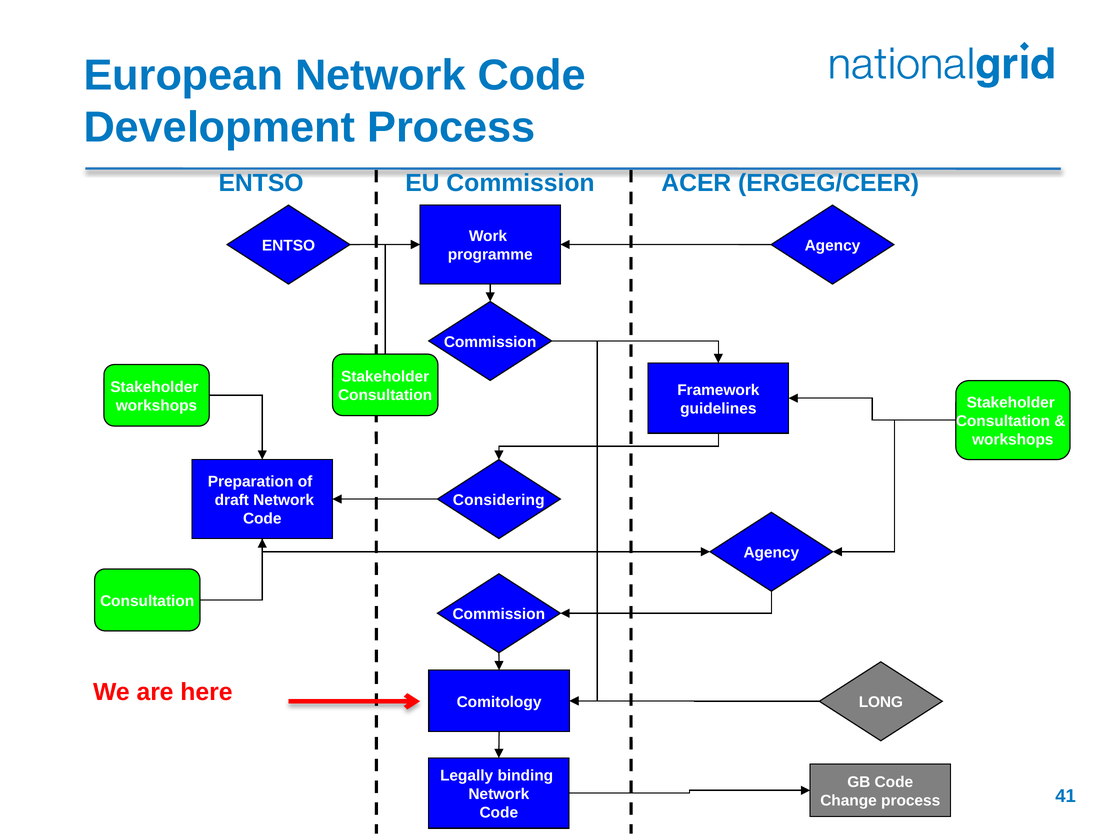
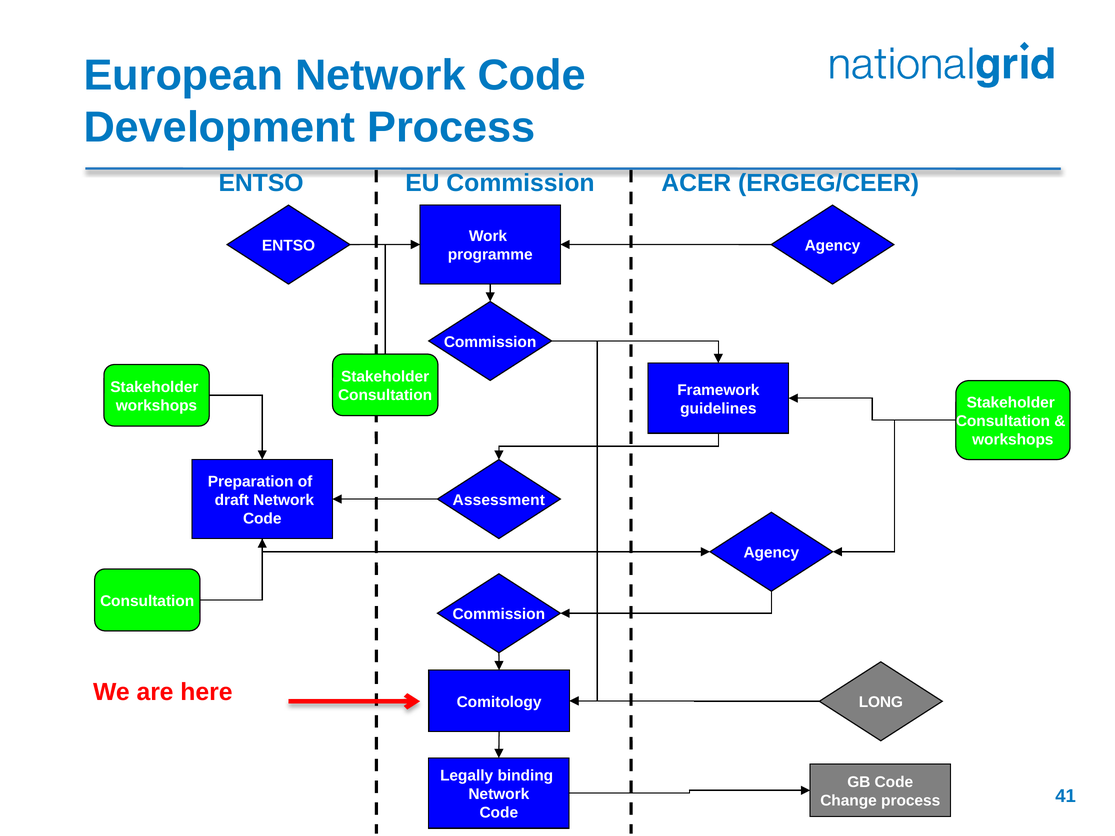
Considering: Considering -> Assessment (499, 500)
